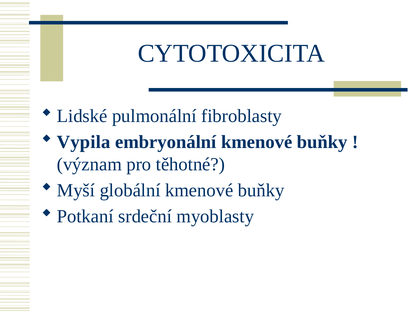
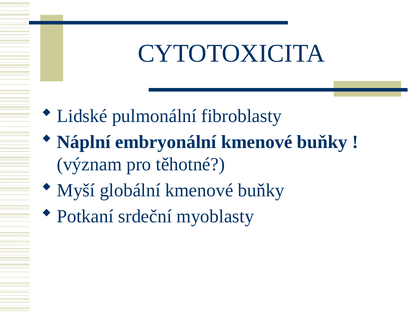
Vypila: Vypila -> Náplní (84, 142)
